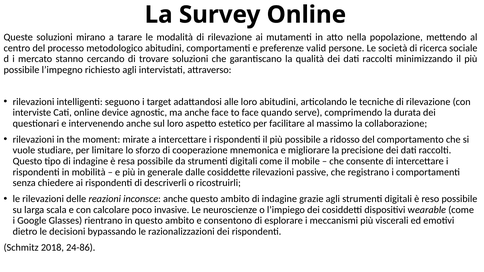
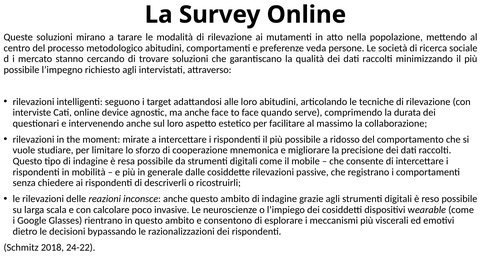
valid: valid -> veda (316, 48)
24-86: 24-86 -> 24-22 (81, 248)
